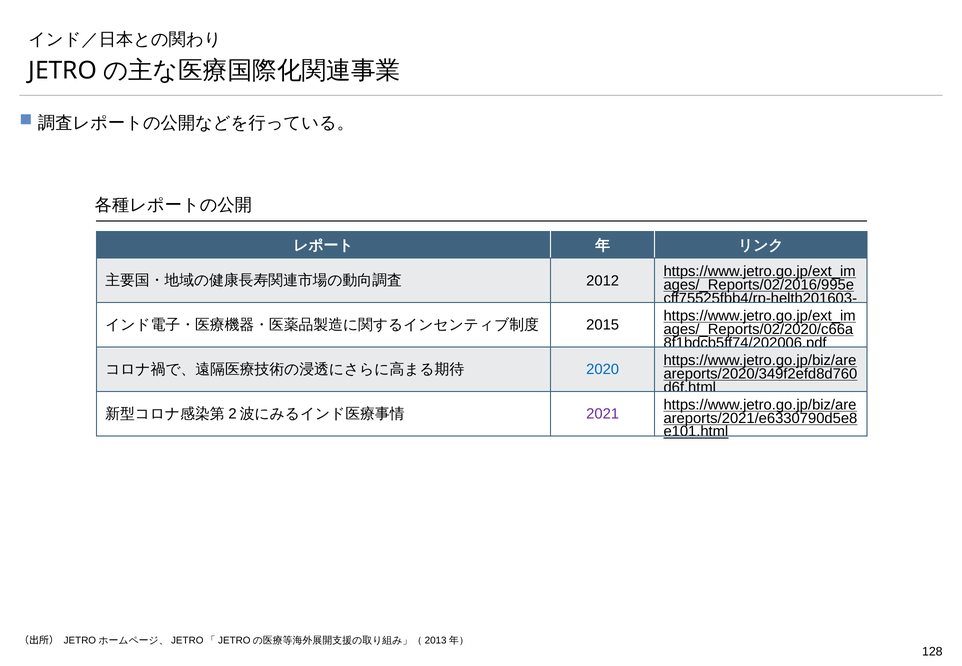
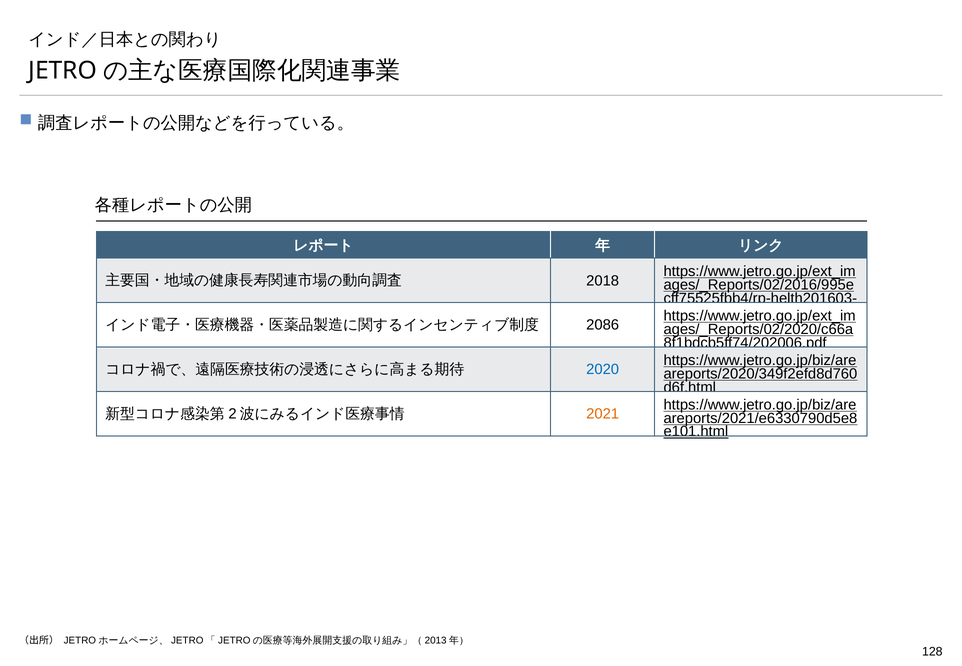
2012: 2012 -> 2018 (603, 281)
2015: 2015 -> 2086 (603, 325)
2021 colour: purple -> orange (603, 414)
